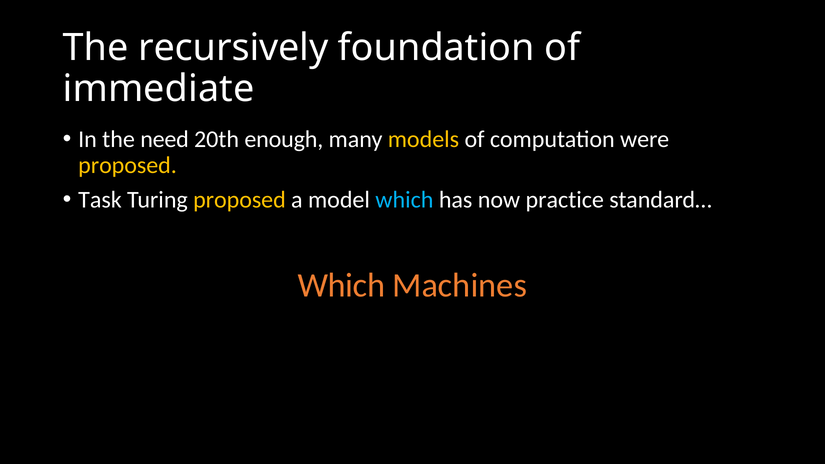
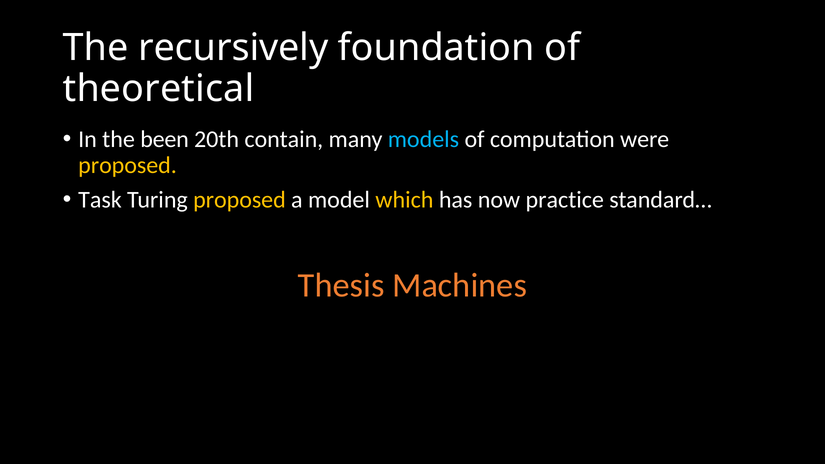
immediate: immediate -> theoretical (159, 89)
need: need -> been (165, 139)
enough: enough -> contain (284, 139)
models colour: yellow -> light blue (423, 139)
which colour: light blue -> yellow (404, 200)
Which: Which -> Thesis (341, 286)
